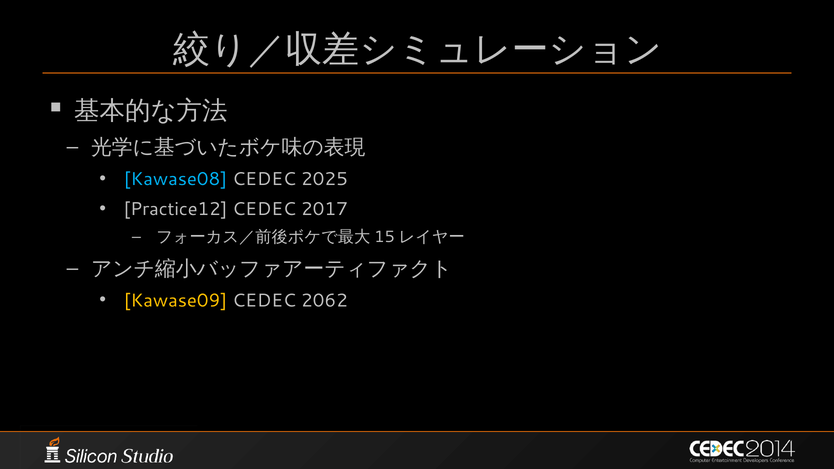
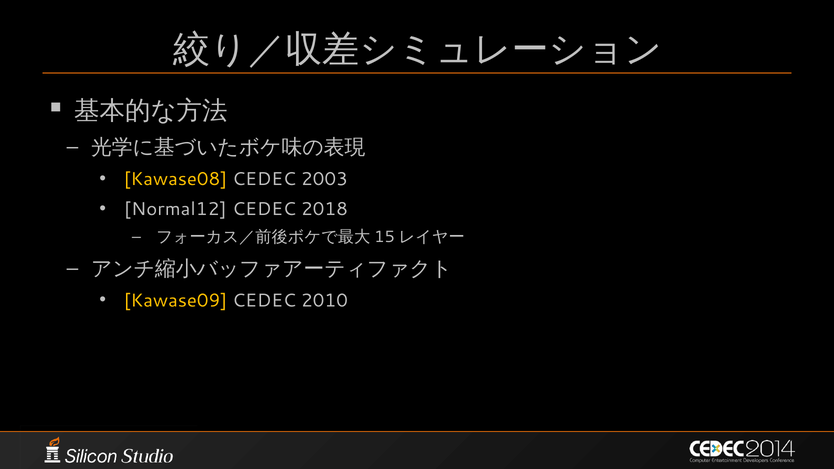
Kawase08 colour: light blue -> yellow (175, 179)
2025: 2025 -> 2003 (324, 179)
Practice12: Practice12 -> Normal12 (175, 209)
2017: 2017 -> 2018 (324, 209)
2062: 2062 -> 2010 (324, 300)
